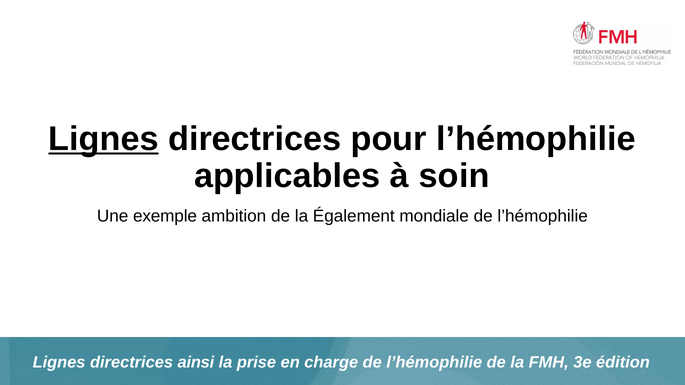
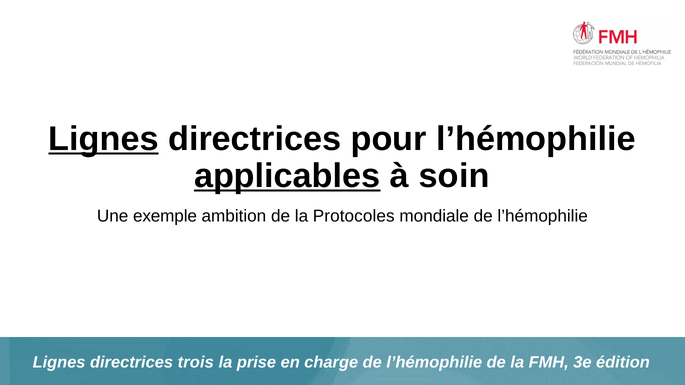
applicables underline: none -> present (287, 176)
Également: Également -> Protocoles (354, 216)
ainsi: ainsi -> trois (196, 363)
